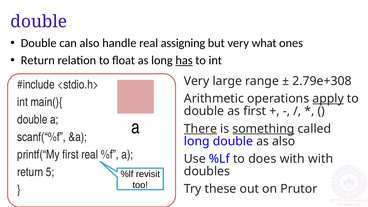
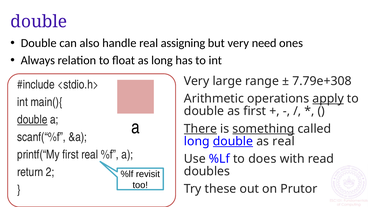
what: what -> need (264, 43)
Return: Return -> Always (38, 60)
has underline: present -> none (184, 60)
2.79e+308: 2.79e+308 -> 7.79e+308 (322, 81)
double underline: none -> present (32, 120)
double underline: none -> present (233, 141)
as also: also -> real (284, 141)
with with: with -> read (321, 159)
5: 5 -> 2 (50, 172)
